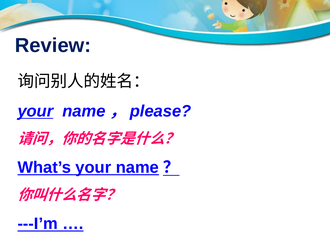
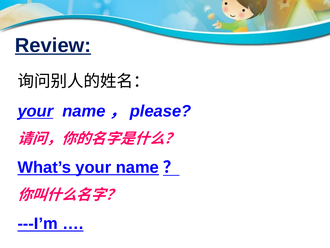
Review underline: none -> present (53, 45)
